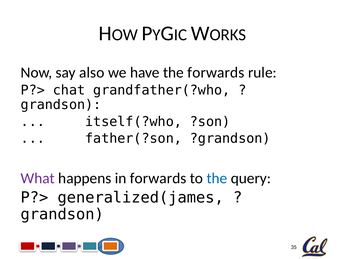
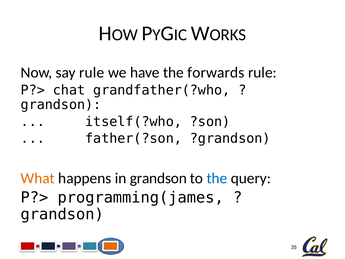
say also: also -> rule (92, 72)
What colour: purple -> orange (38, 178)
in forwards: forwards -> grandson (158, 178)
generalized(james: generalized(james -> programming(james (141, 197)
